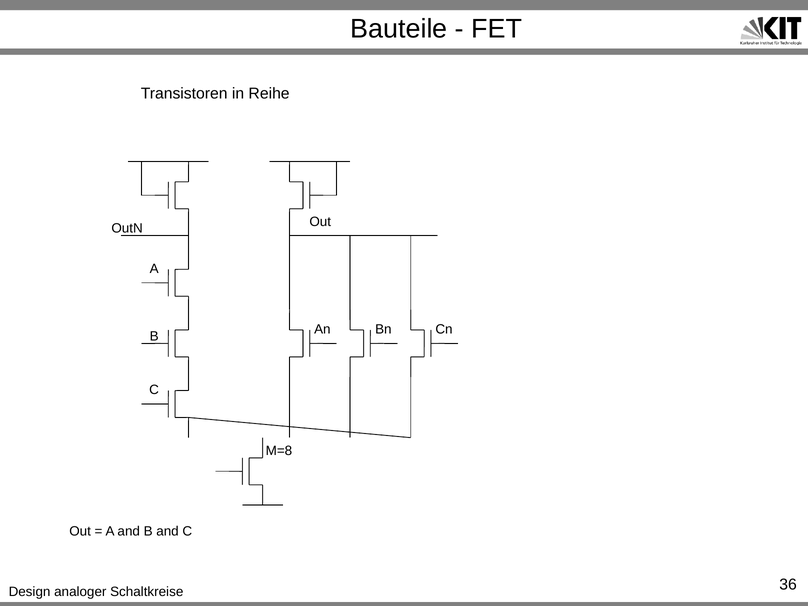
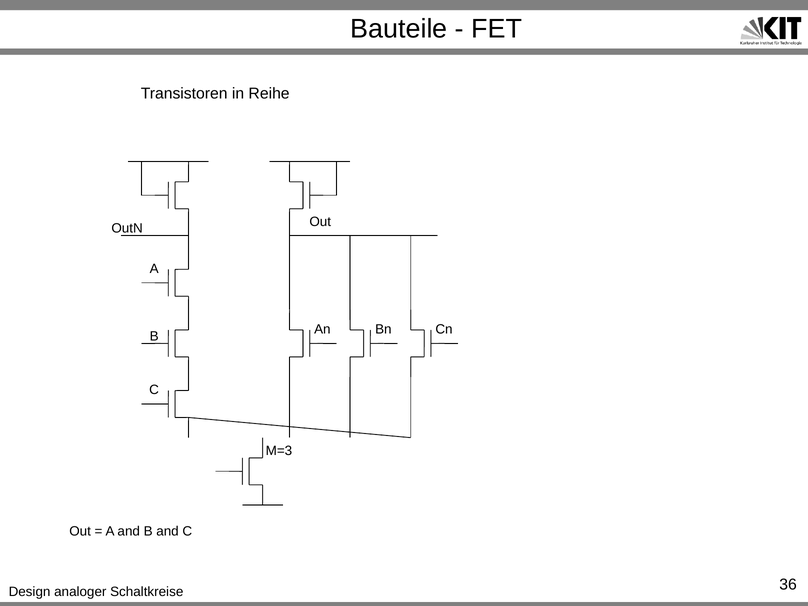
M=8: M=8 -> M=3 (279, 451)
